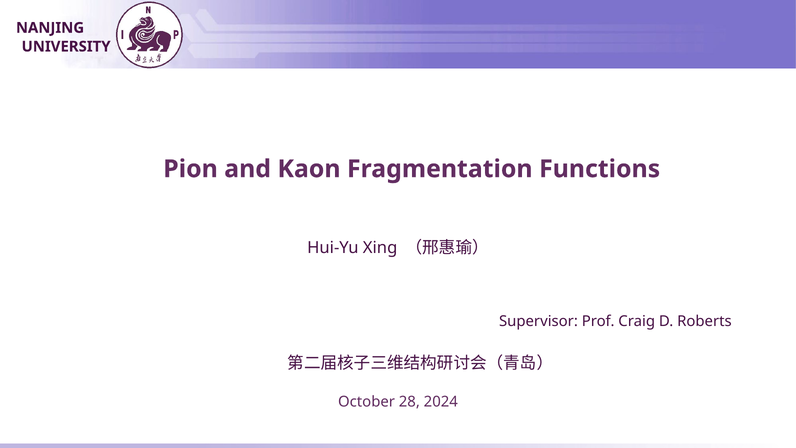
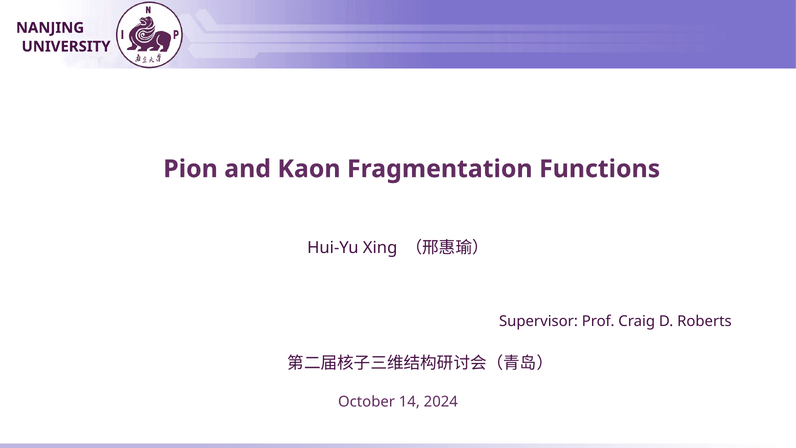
28: 28 -> 14 (409, 402)
